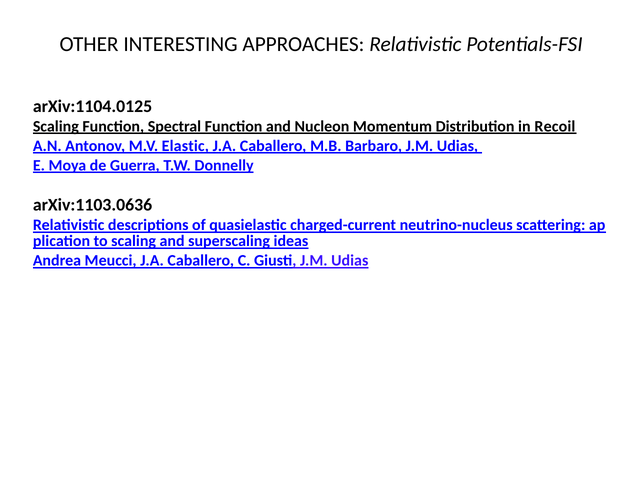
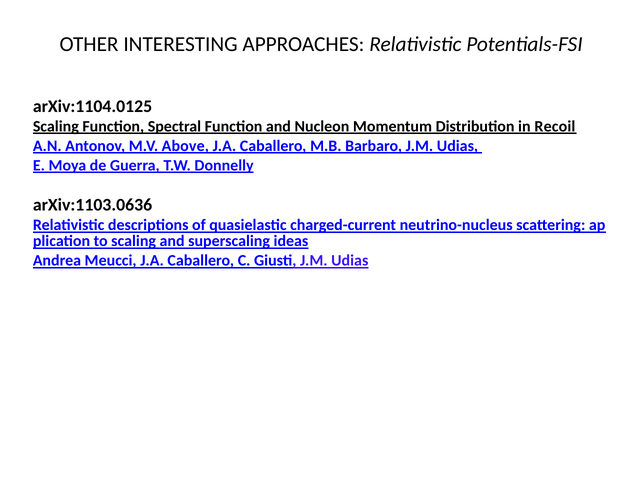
Elastic: Elastic -> Above (185, 146)
